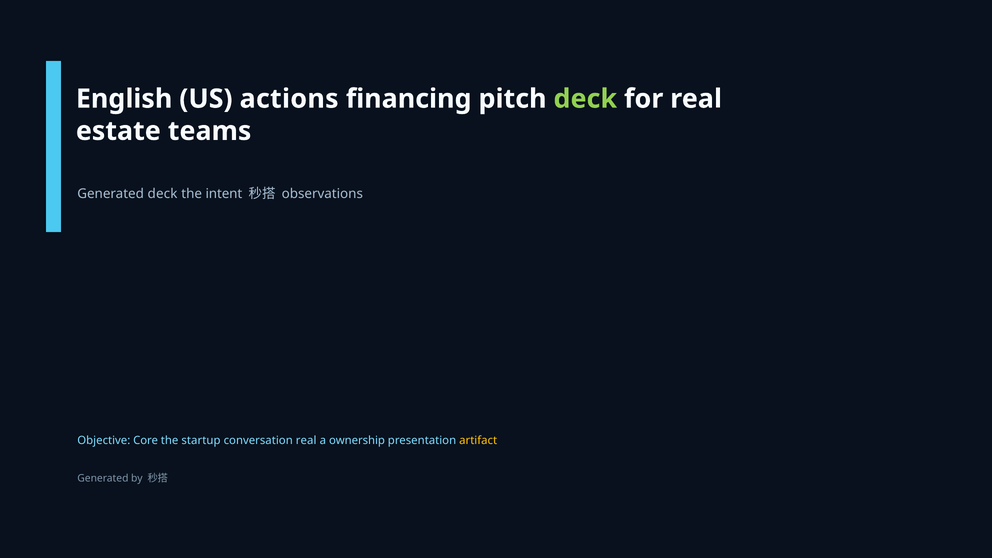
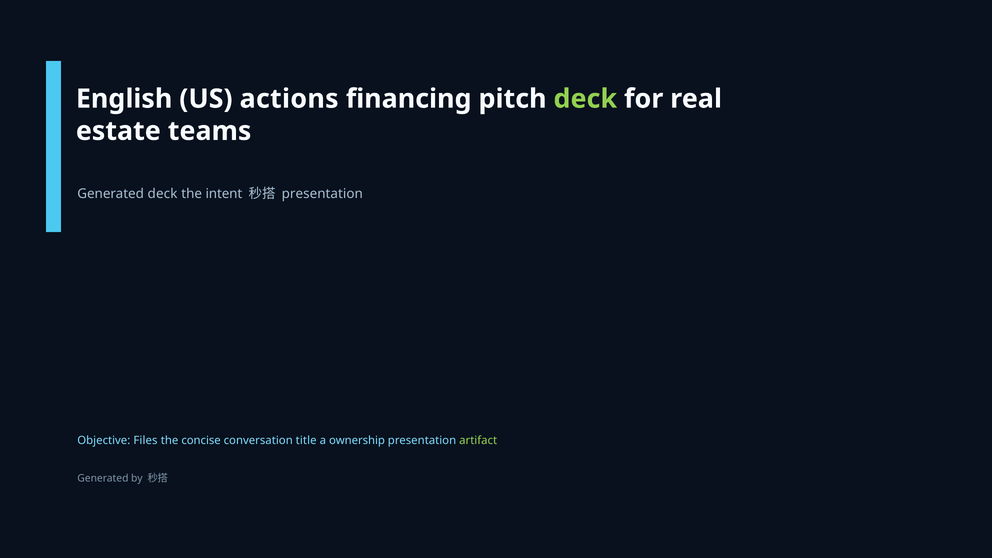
observations: observations -> presentation (322, 194)
Core: Core -> Files (146, 440)
startup: startup -> concise (201, 440)
conversation real: real -> title (306, 440)
artifact colour: yellow -> light green (478, 440)
